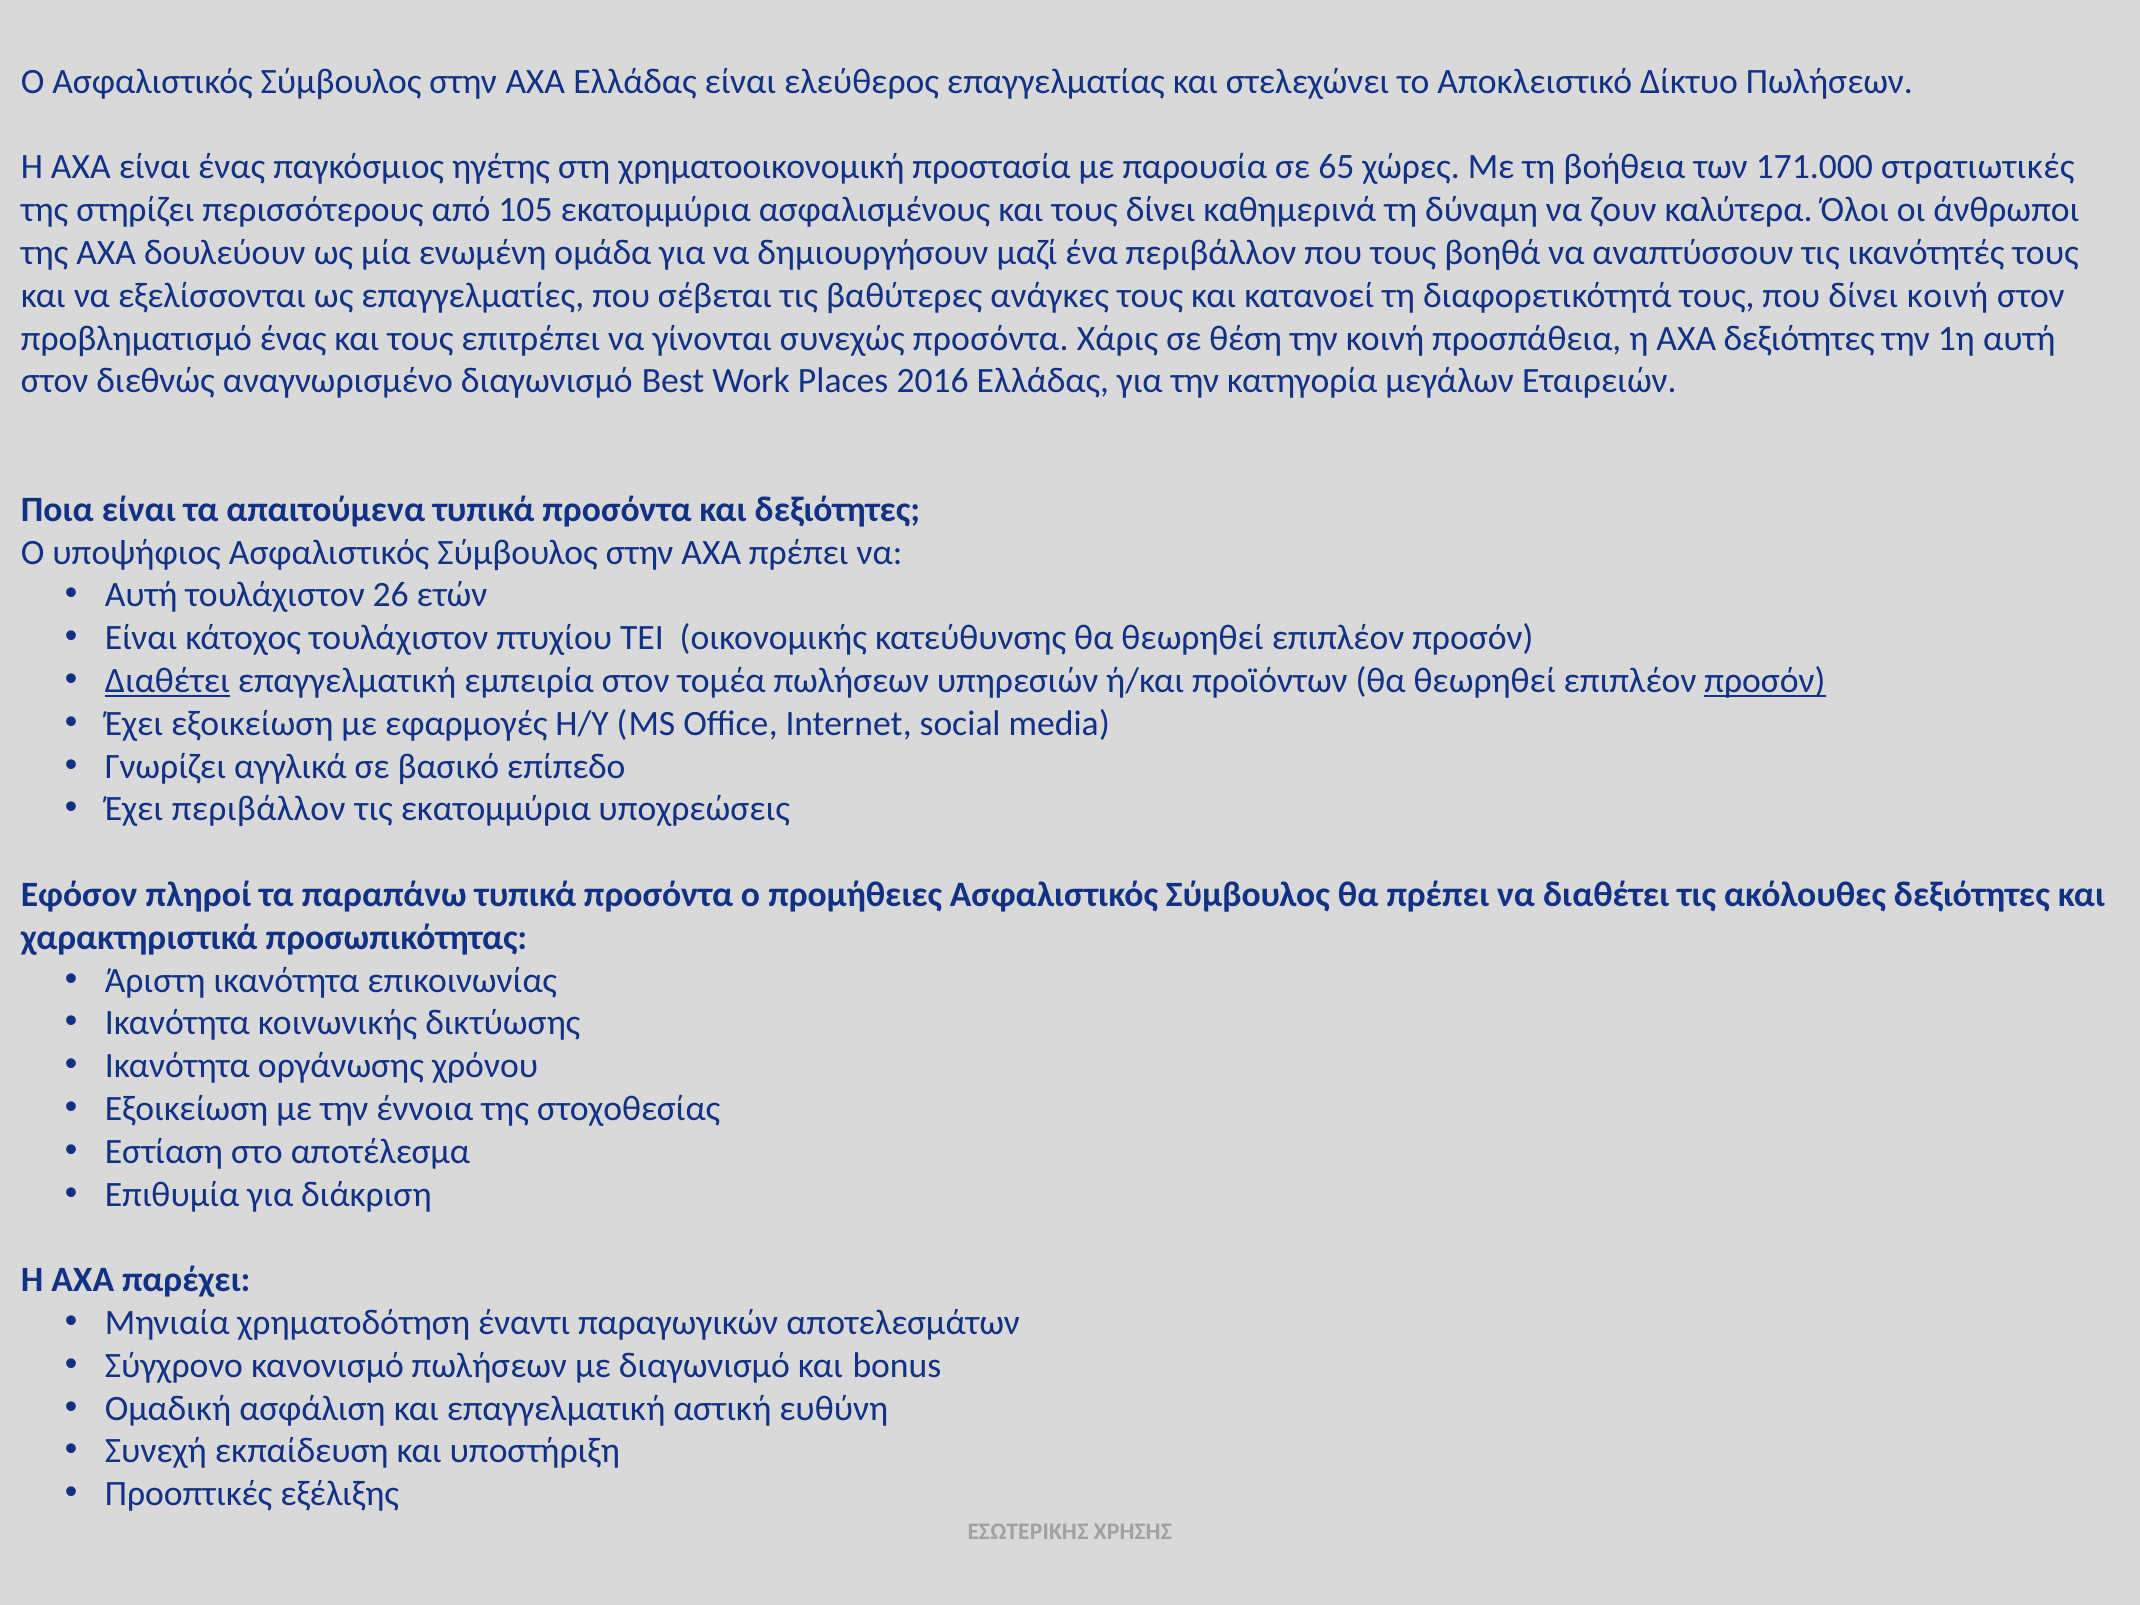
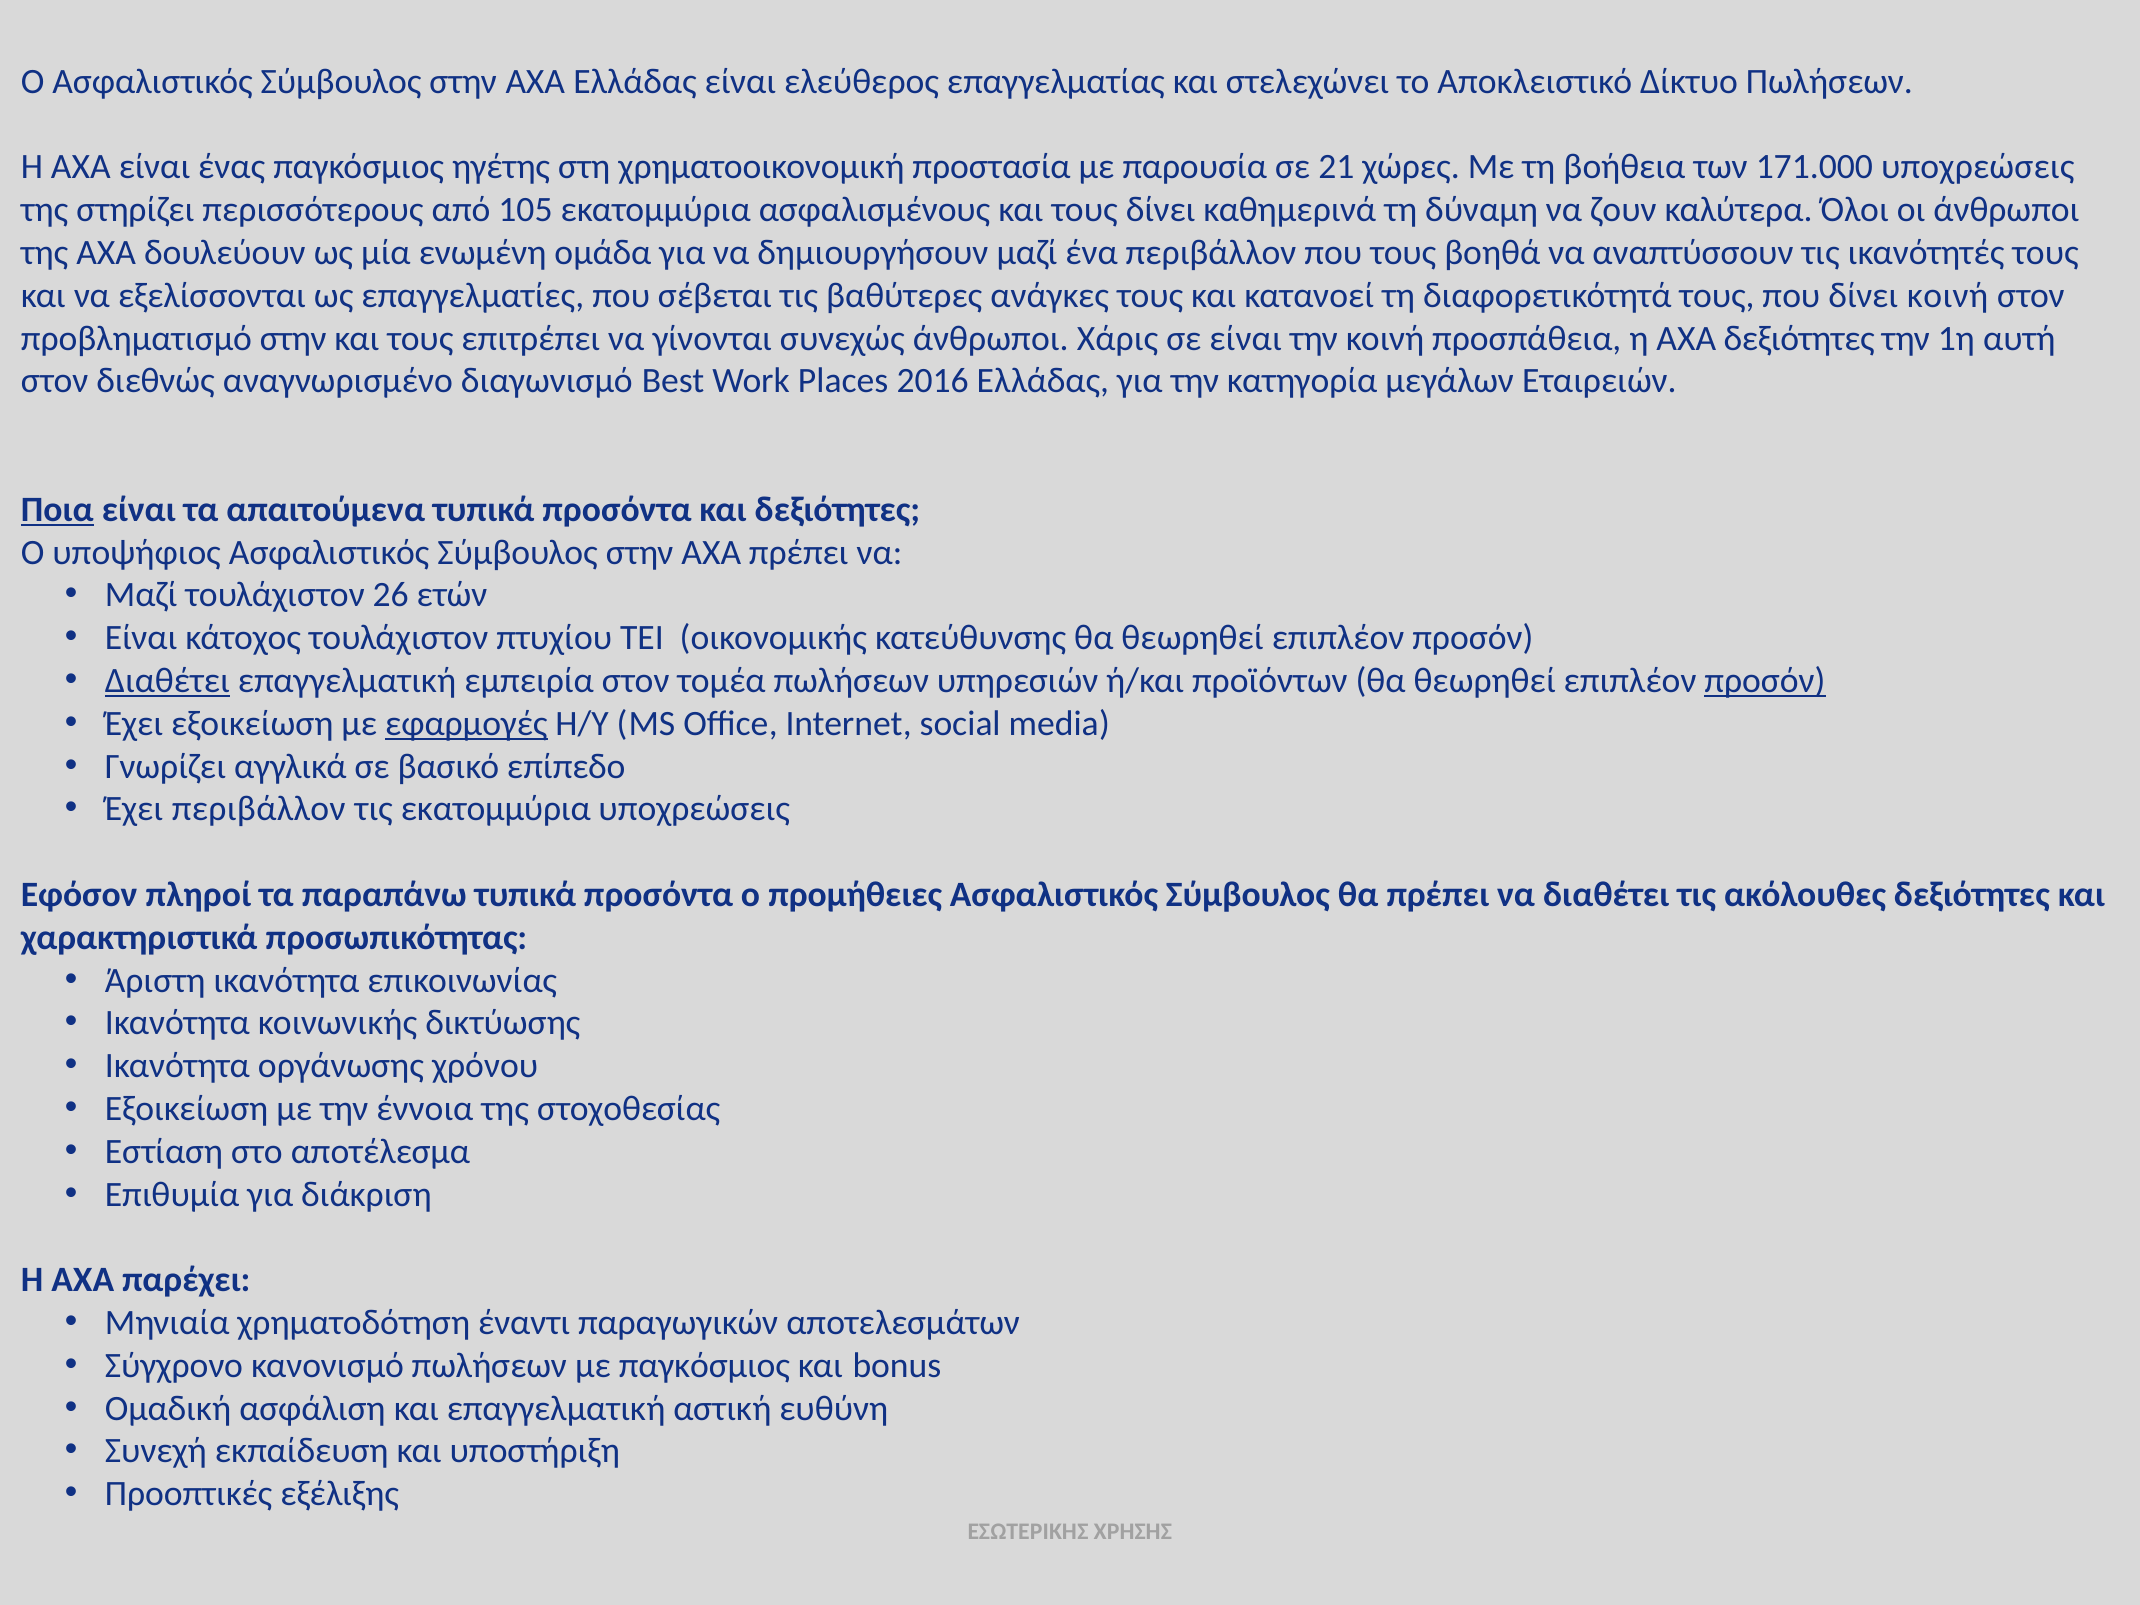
65: 65 -> 21 (1336, 167)
171.000 στρατιωτικές: στρατιωτικές -> υποχρεώσεις (1978, 167)
προβληματισμό ένας: ένας -> στην (293, 338)
συνεχώς προσόντα: προσόντα -> άνθρωποι (991, 338)
σε θέση: θέση -> είναι (1246, 338)
Ποια underline: none -> present (57, 510)
Αυτή: Αυτή -> Μαζί (141, 595)
εφαρμογές underline: none -> present (466, 724)
με διαγωνισμό: διαγωνισμό -> παγκόσμιος (704, 1366)
